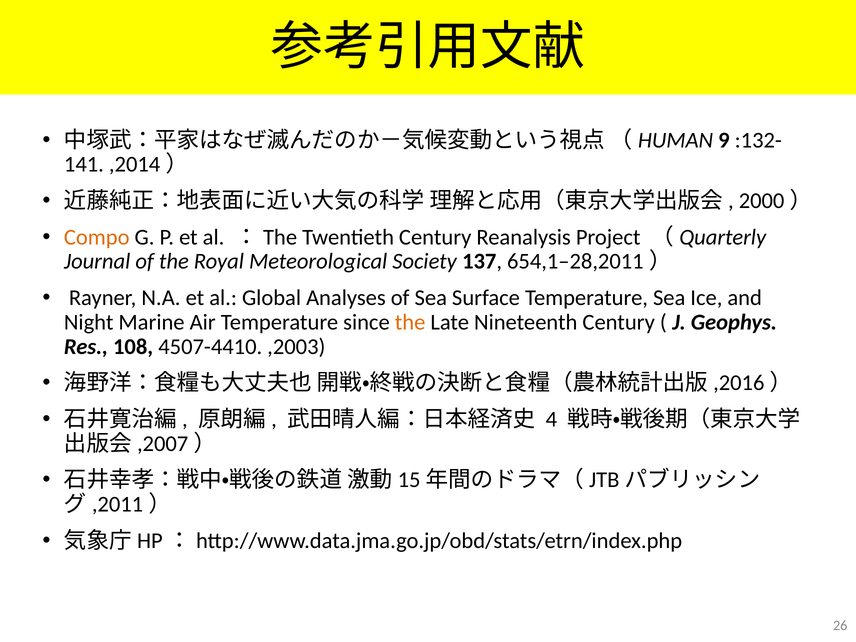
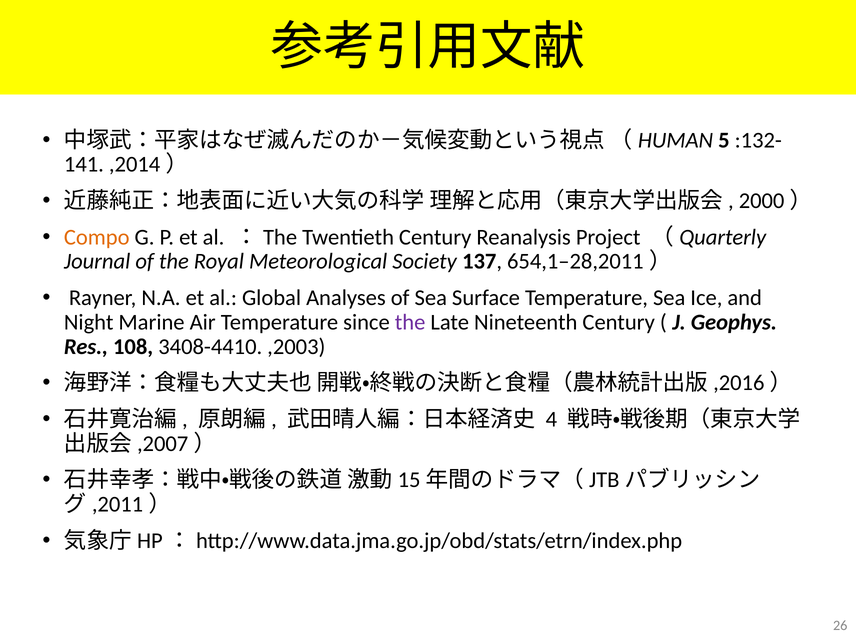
9: 9 -> 5 (724, 140)
the colour: orange -> purple (410, 322)
4507-4410: 4507-4410 -> 3408-4410 (210, 347)
